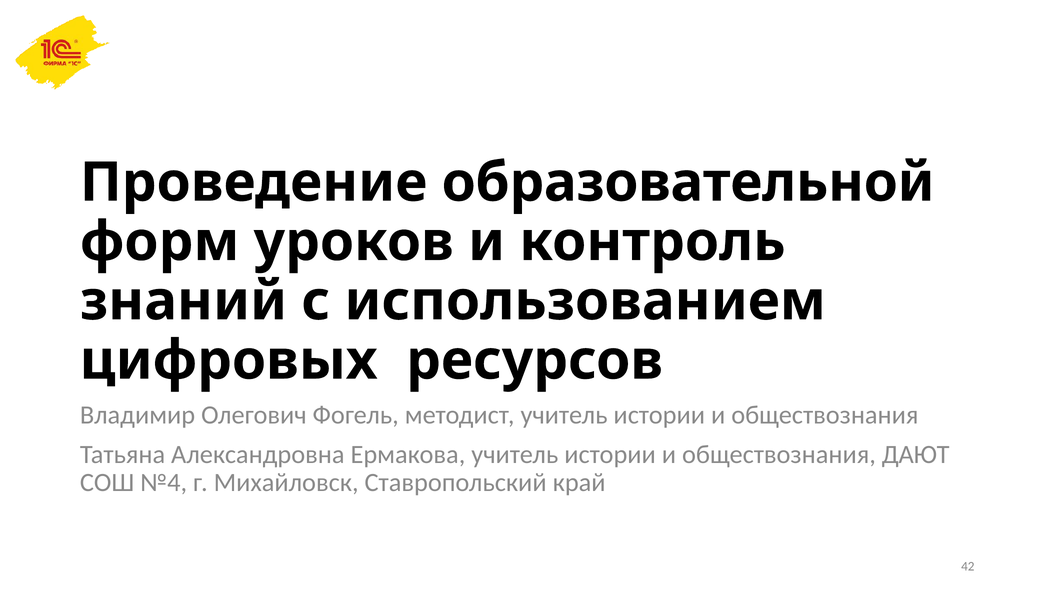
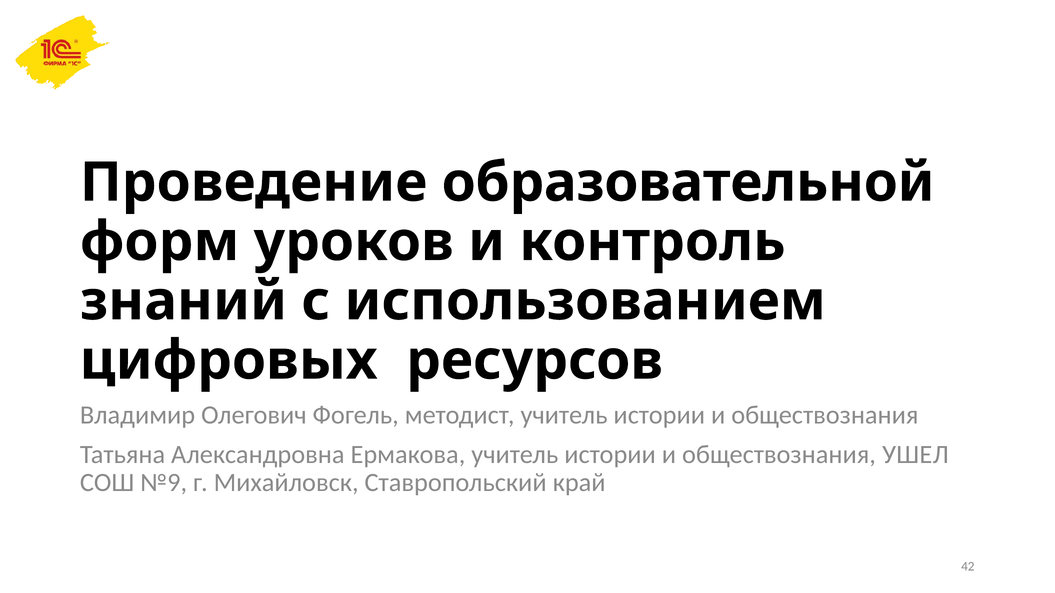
ДАЮТ: ДАЮТ -> УШЕЛ (915, 455)
№4: №4 -> №9 (164, 483)
